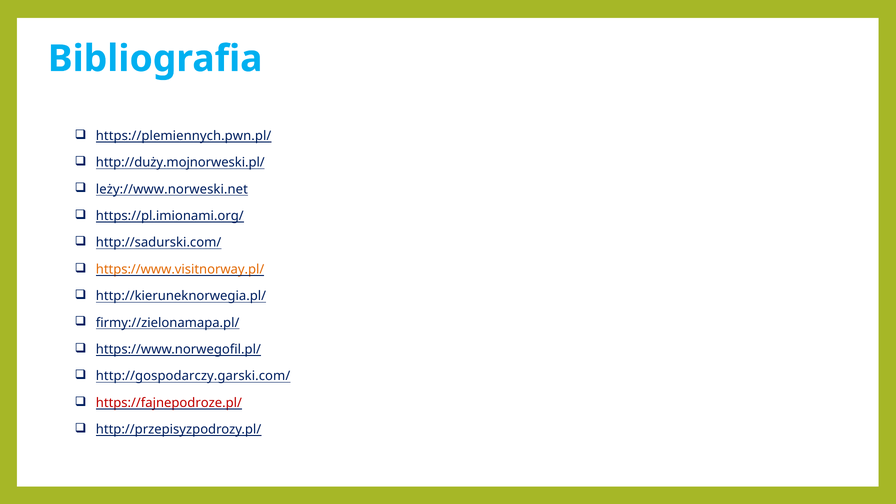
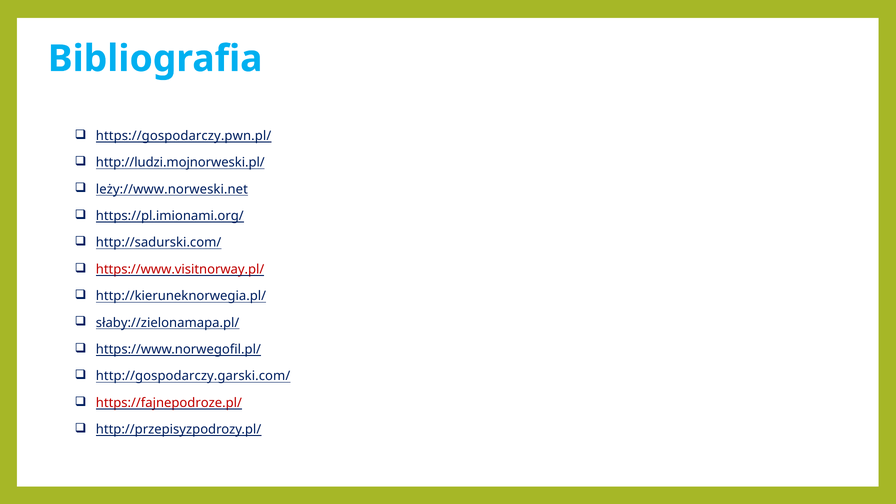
https://plemiennych.pwn.pl/: https://plemiennych.pwn.pl/ -> https://gospodarczy.pwn.pl/ (184, 136)
http://duży.mojnorweski.pl/: http://duży.mojnorweski.pl/ -> http://ludzi.mojnorweski.pl/ (180, 163)
https://www.visitnorway.pl/ colour: orange -> red (180, 269)
firmy://zielonamapa.pl/: firmy://zielonamapa.pl/ -> słaby://zielonamapa.pl/ (168, 323)
